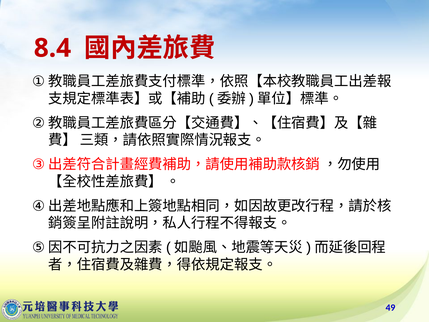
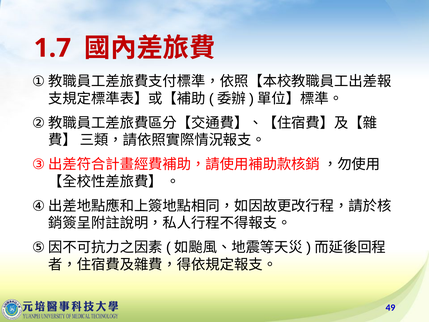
8.4: 8.4 -> 1.7 (52, 48)
